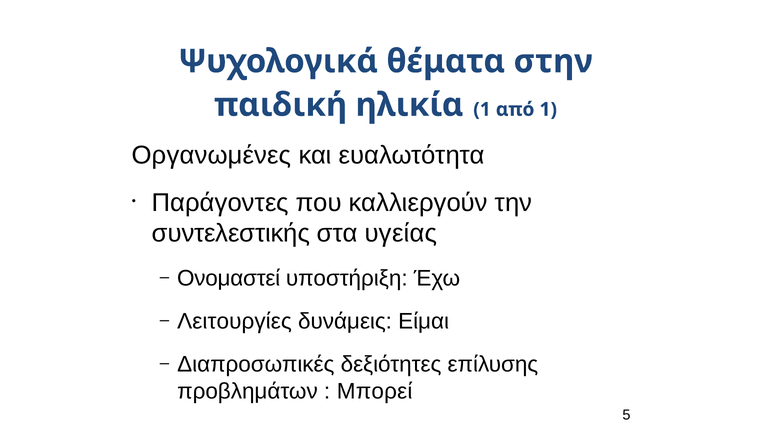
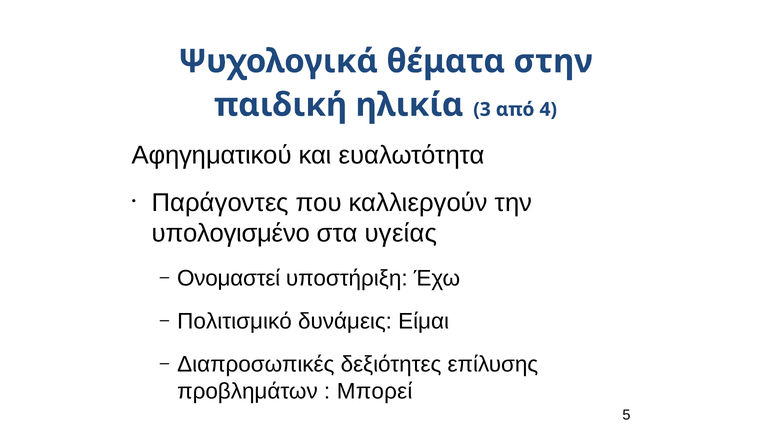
ηλικία 1: 1 -> 3 (482, 109)
από 1: 1 -> 4 (548, 109)
Οργανωμένες: Οργανωμένες -> Αφηγηματικού (212, 155)
συντελεστικής: συντελεστικής -> υπολογισμένο (231, 233)
Λειτουργίες: Λειτουργίες -> Πολιτισμικό (235, 321)
